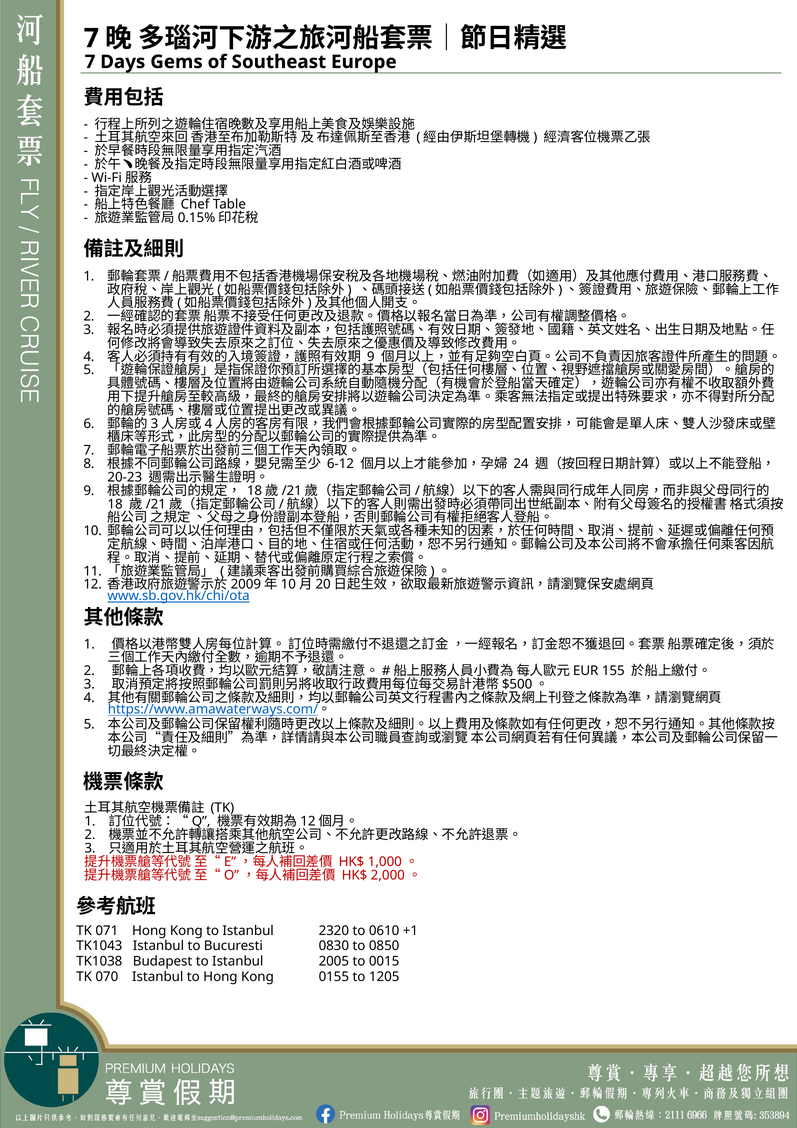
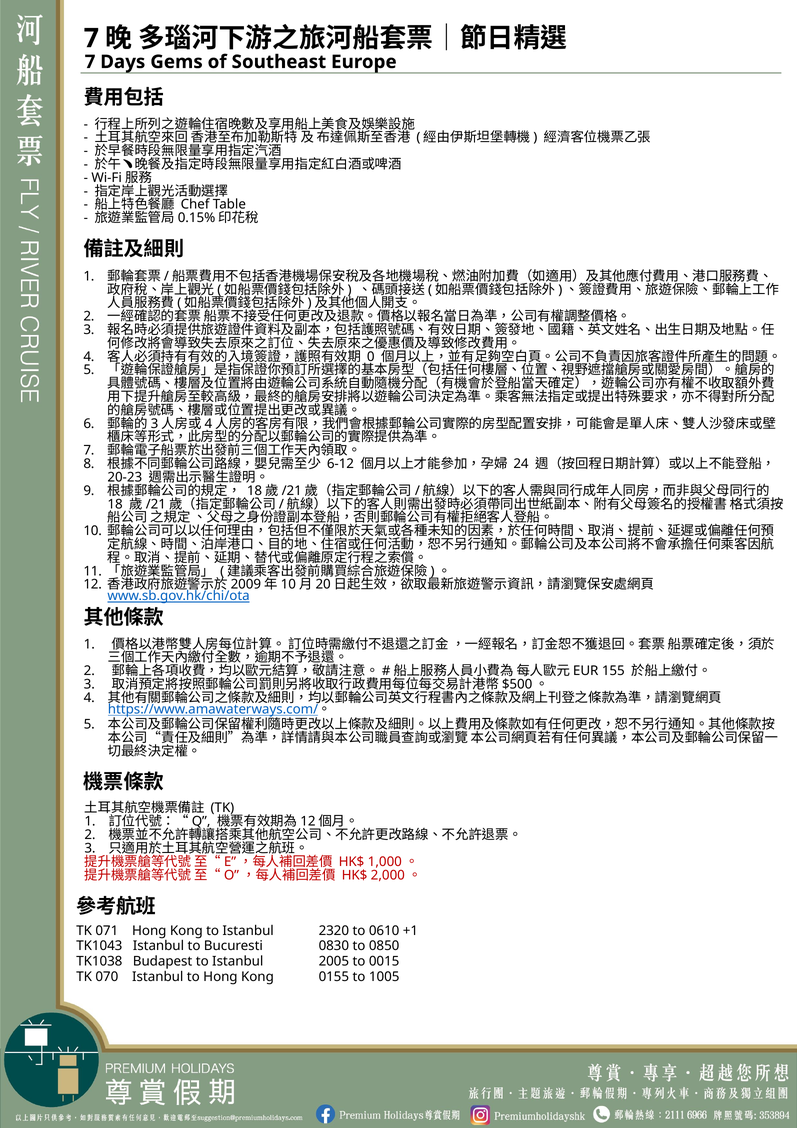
9: 9 -> 0 (371, 356)
1205: 1205 -> 1005 (384, 976)
